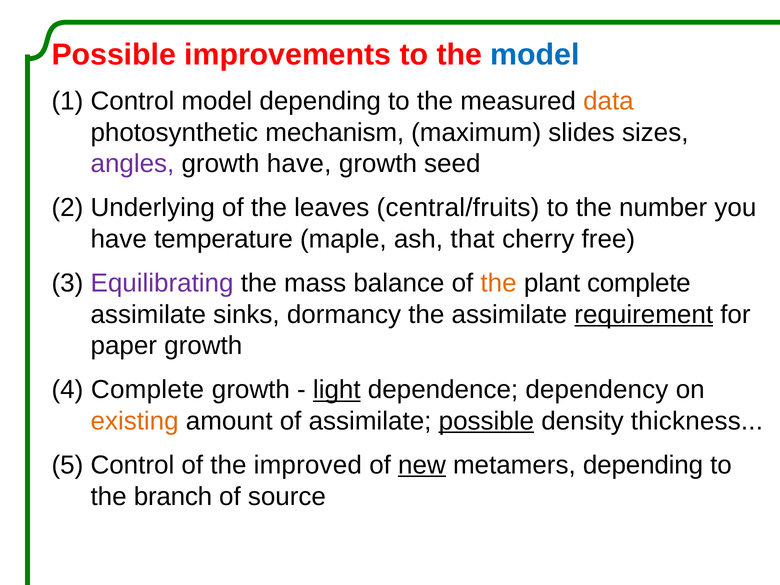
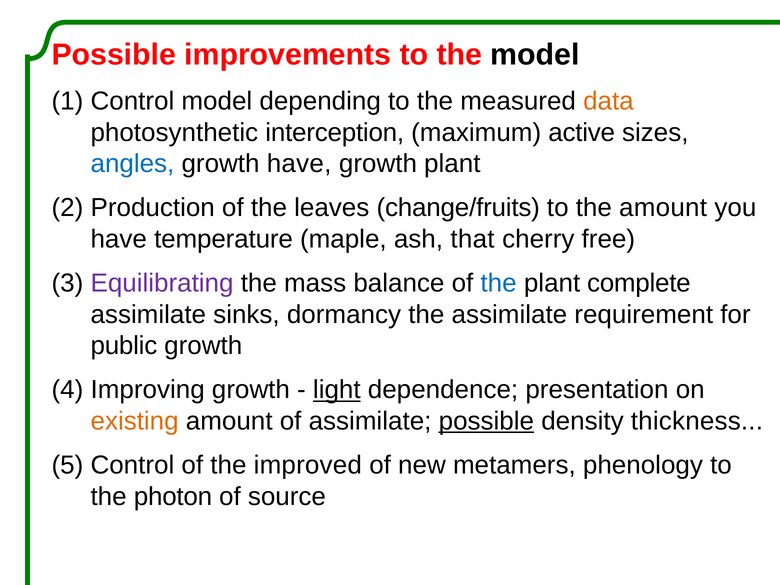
model colour: blue -> black (535, 55)
mechanism: mechanism -> interception (335, 132)
slides: slides -> active (582, 132)
angles colour: purple -> blue (132, 164)
growth seed: seed -> plant (452, 164)
Underlying: Underlying -> Production (153, 208)
central/fruits: central/fruits -> change/fruits (458, 208)
the number: number -> amount (663, 208)
the colour: orange -> blue (499, 283)
requirement underline: present -> none (644, 314)
paper: paper -> public (124, 346)
Complete: Complete -> Improving (148, 390)
dependency: dependency -> presentation (597, 390)
new underline: present -> none (422, 465)
metamers depending: depending -> phenology (643, 465)
branch: branch -> photon (173, 496)
